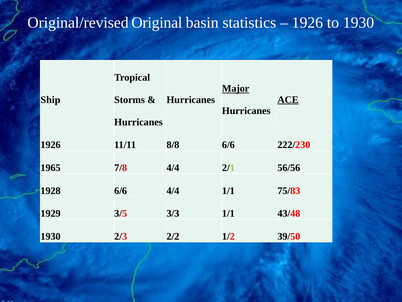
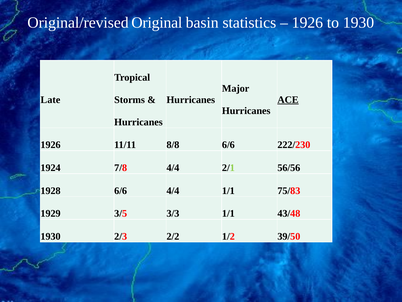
Major underline: present -> none (236, 88)
Ship: Ship -> Late (50, 100)
1965: 1965 -> 1924 (51, 168)
